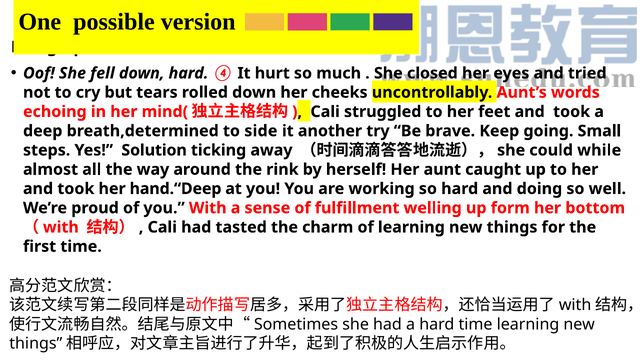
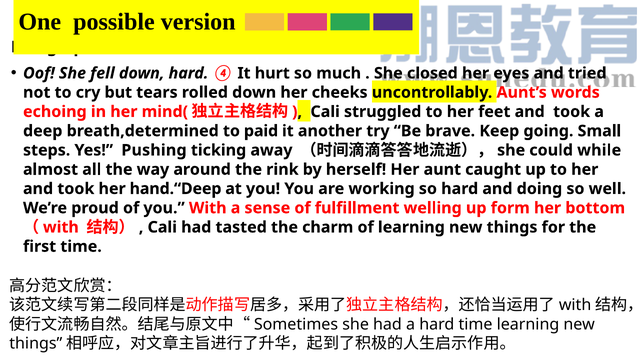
side: side -> paid (261, 131)
Solution: Solution -> Pushing (154, 150)
